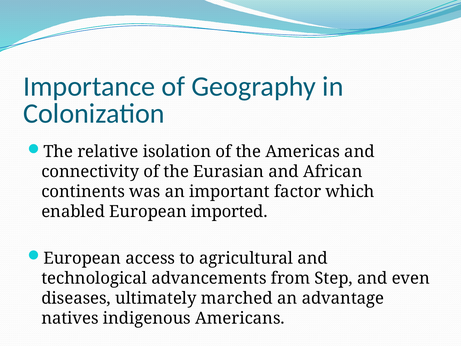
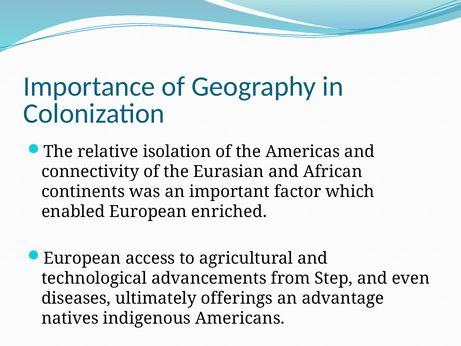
imported: imported -> enriched (229, 212)
marched: marched -> offerings (237, 298)
